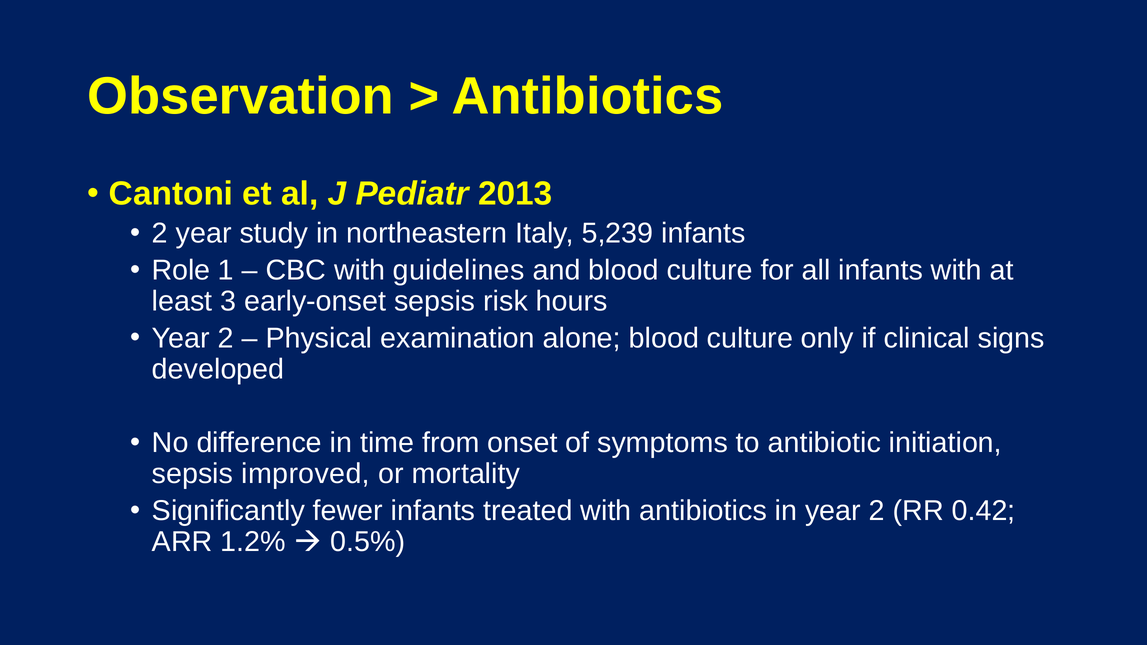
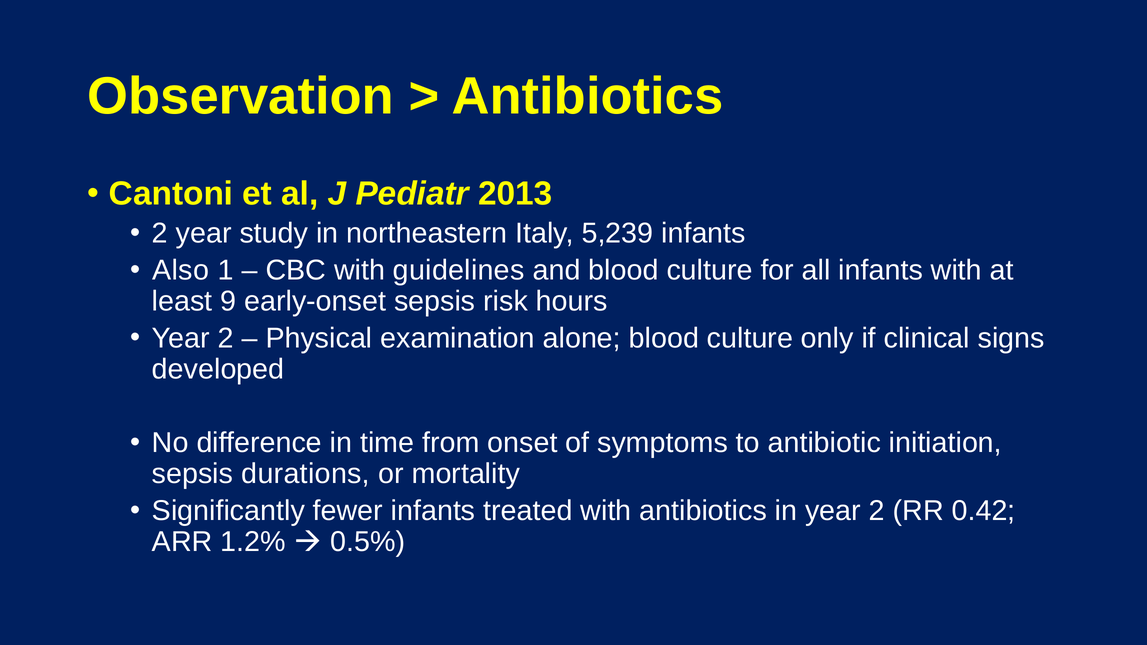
Role: Role -> Also (181, 270)
3: 3 -> 9 (228, 301)
improved: improved -> durations (306, 474)
